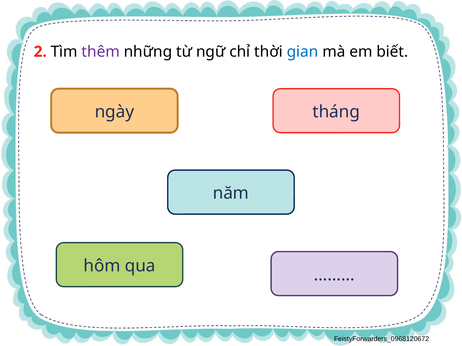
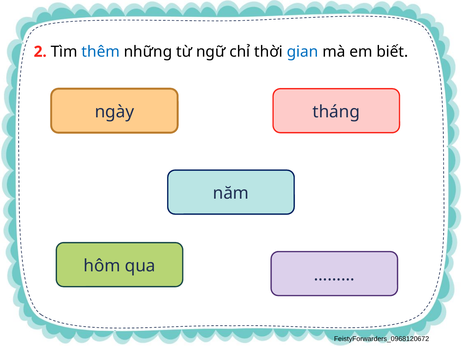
thêm colour: purple -> blue (101, 52)
